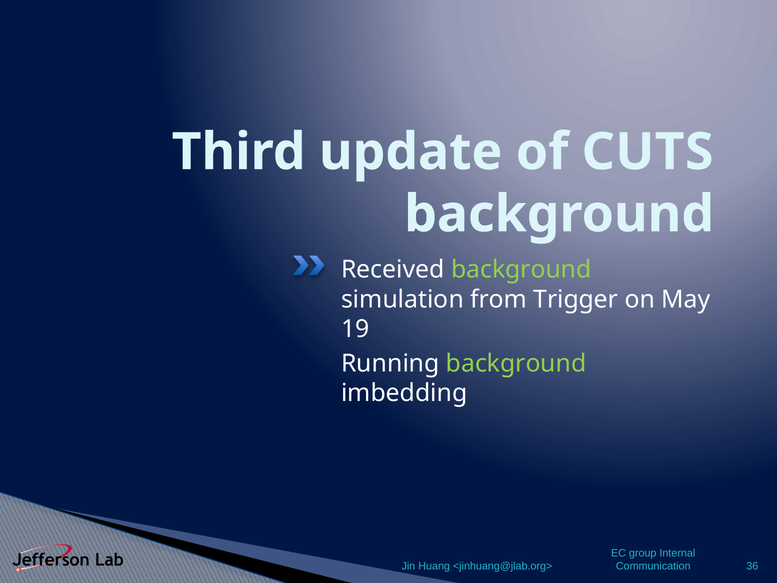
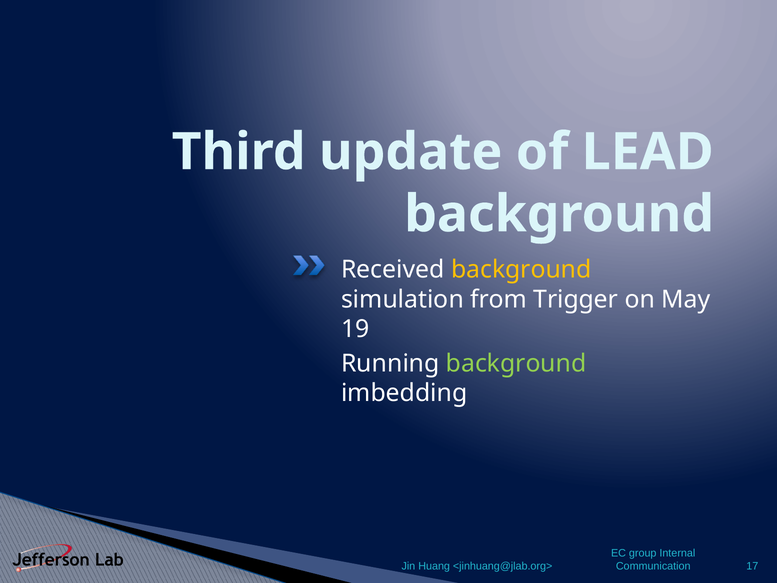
CUTS: CUTS -> LEAD (648, 152)
background colour: light green -> yellow (521, 270)
36: 36 -> 17 (752, 566)
